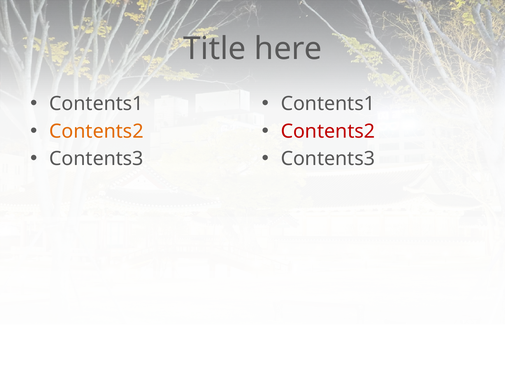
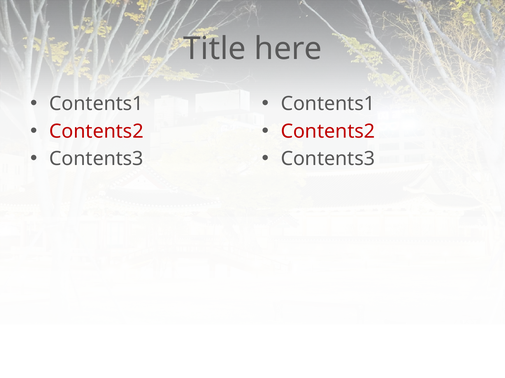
Contents2 colour: orange -> red (96, 132)
